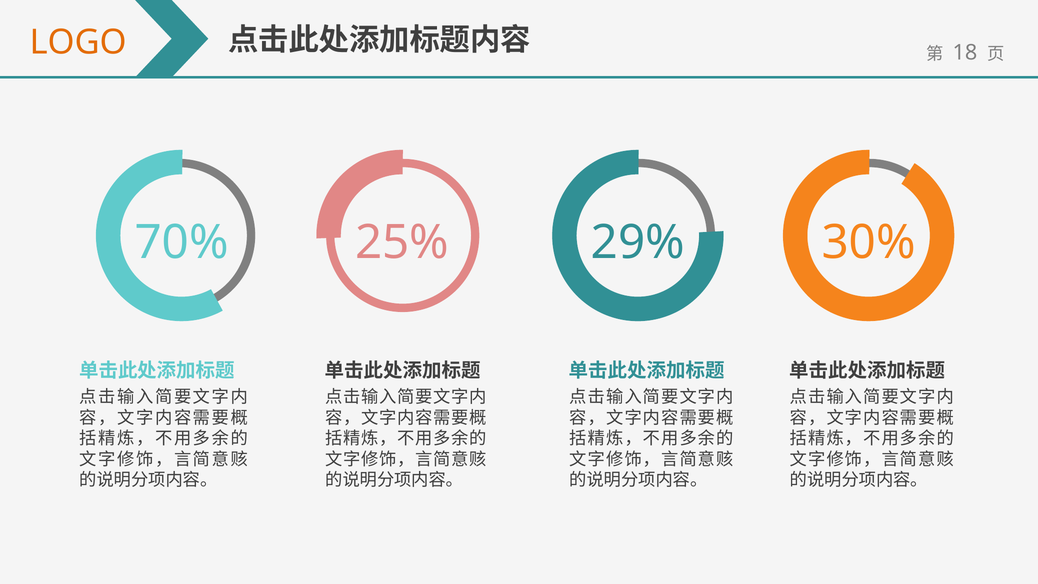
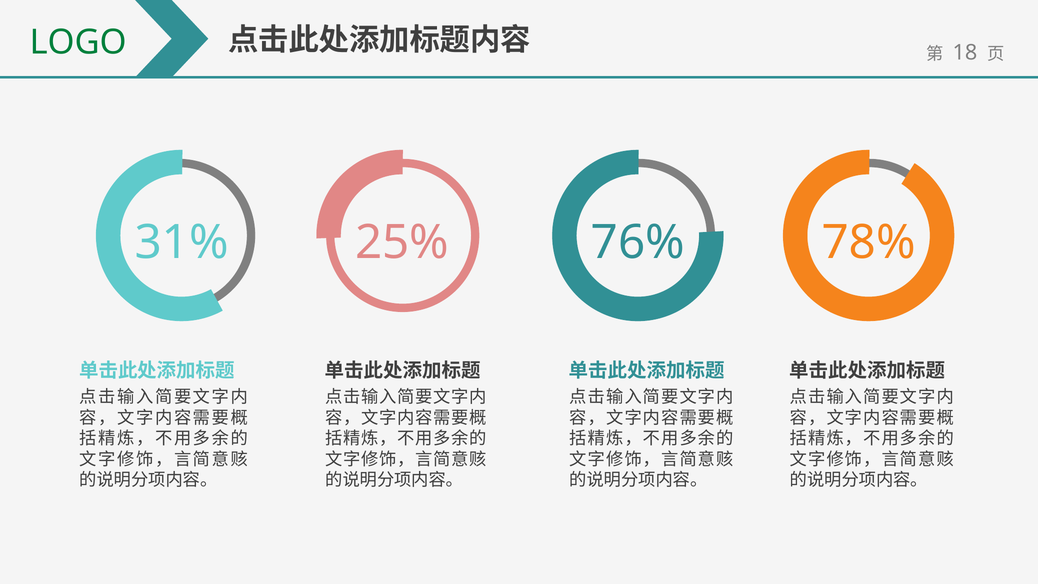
LOGO colour: orange -> green (78, 42)
70%: 70% -> 31% (182, 242)
29%: 29% -> 76% (638, 242)
30%: 30% -> 78% (869, 242)
